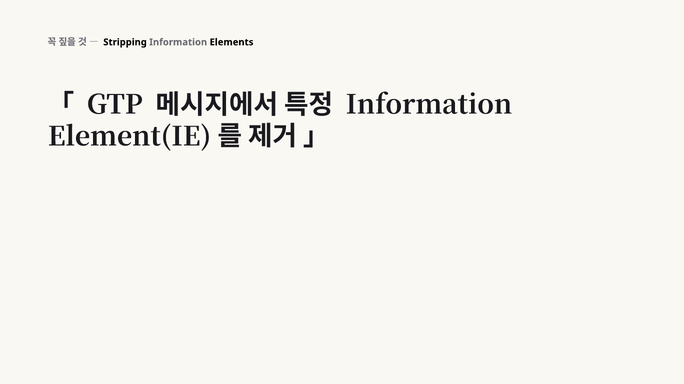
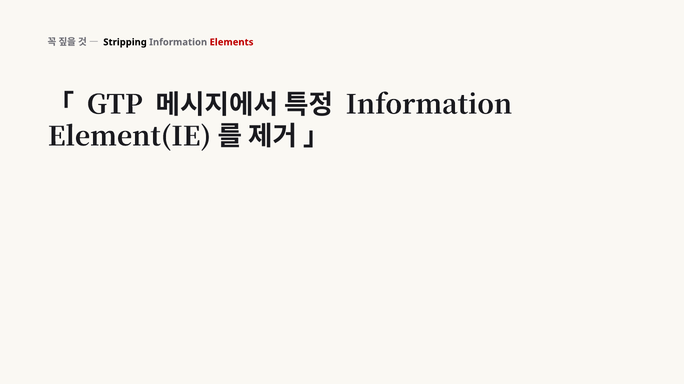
Elements colour: black -> red (232, 42)
